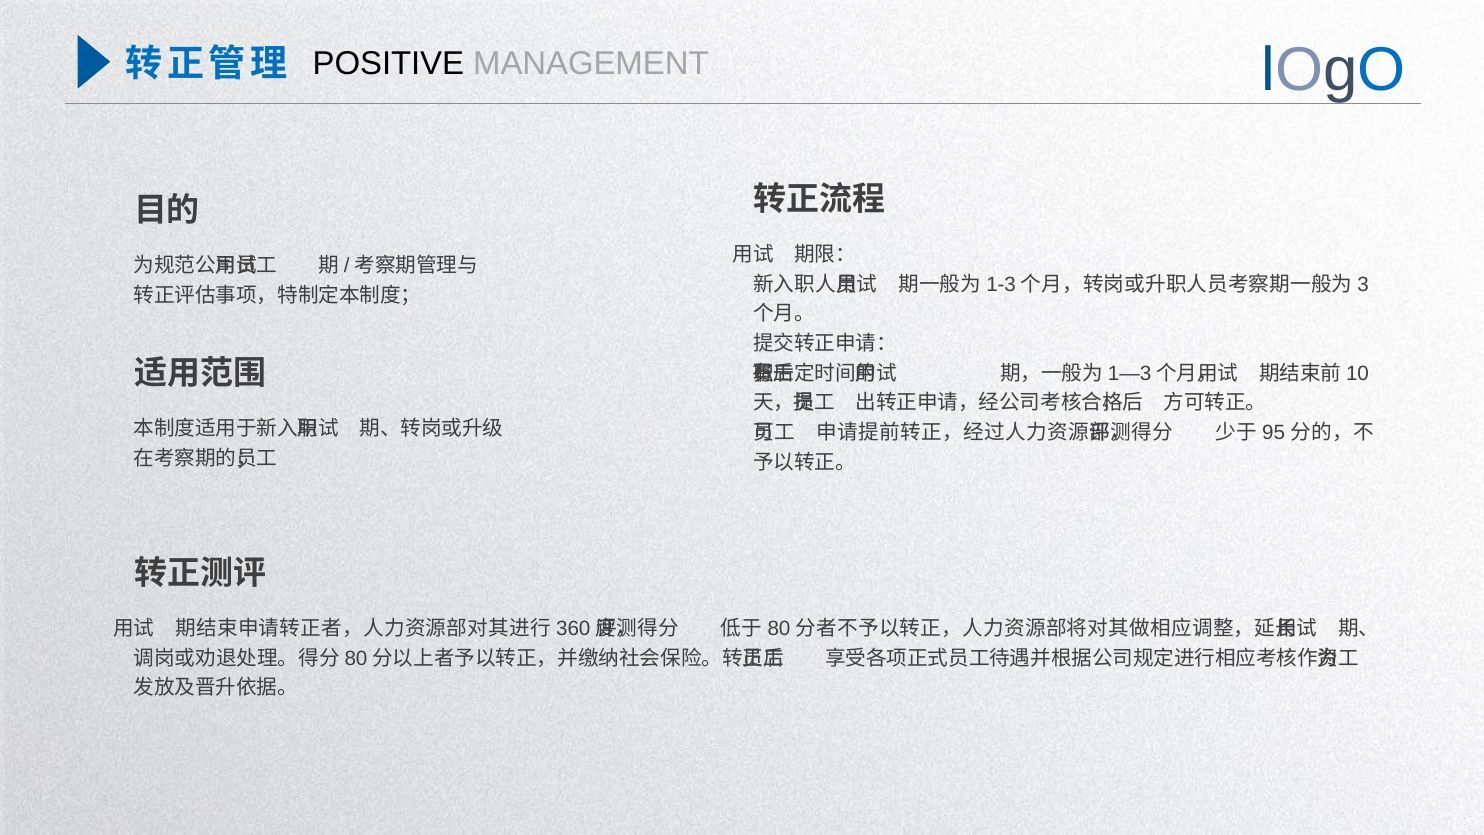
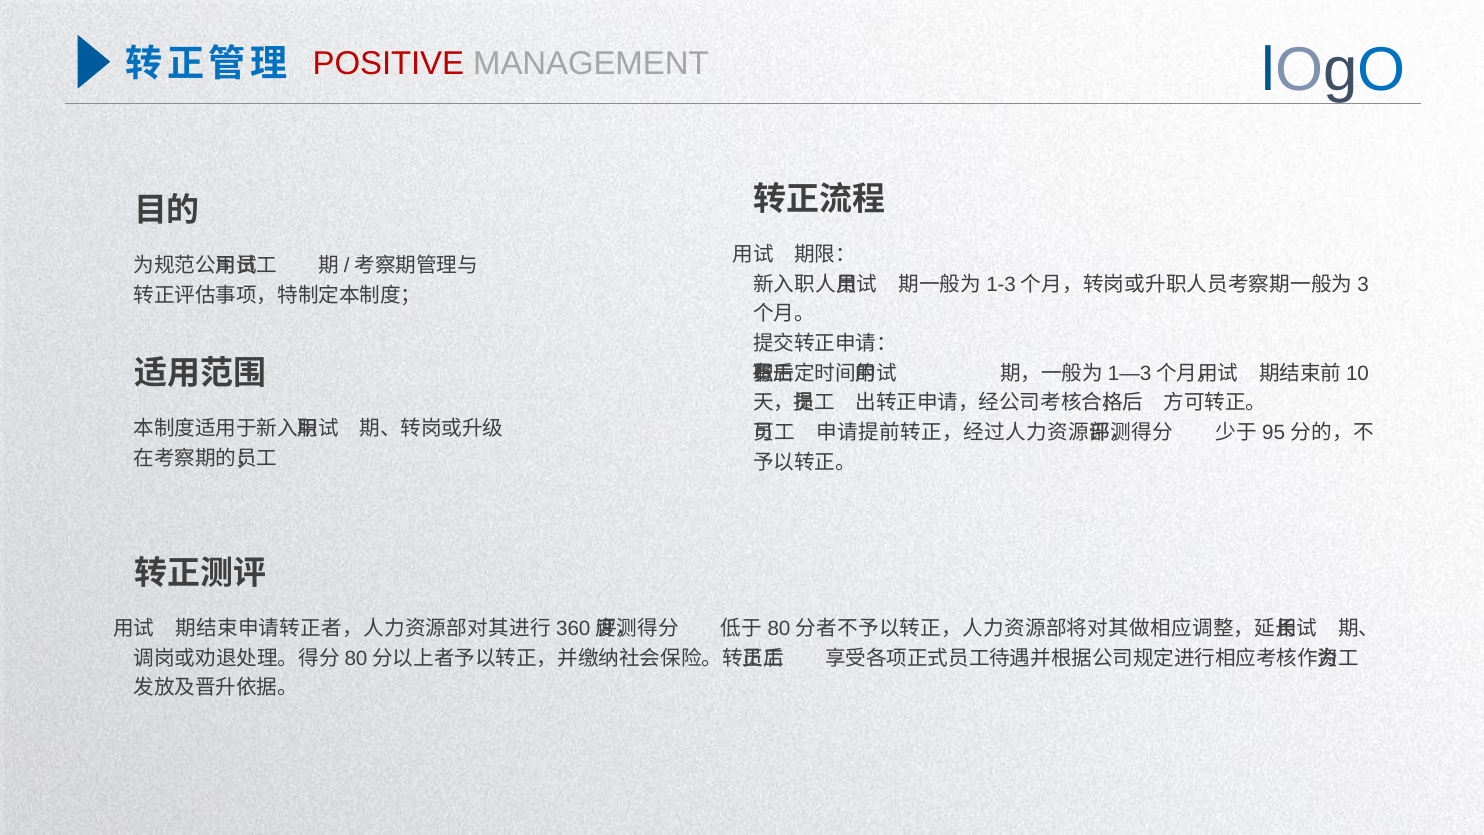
POSITIVE colour: black -> red (388, 64)
